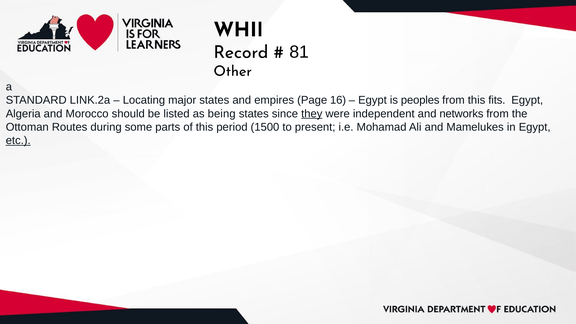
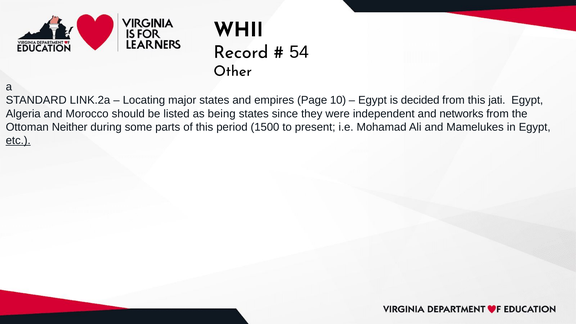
81: 81 -> 54 (299, 52)
16: 16 -> 10 (338, 100)
peoples: peoples -> decided (420, 100)
fits: fits -> jati (497, 100)
they underline: present -> none (312, 114)
Routes: Routes -> Neither (70, 127)
